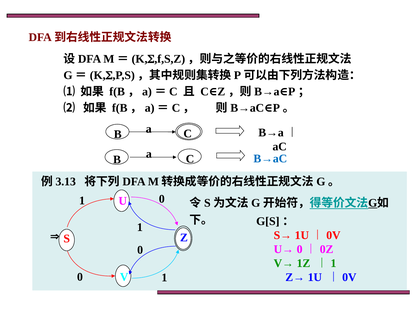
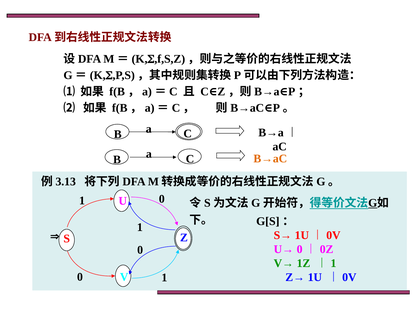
B→aC colour: blue -> orange (270, 159)
